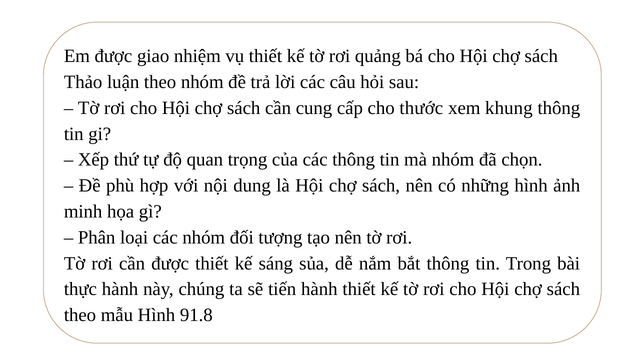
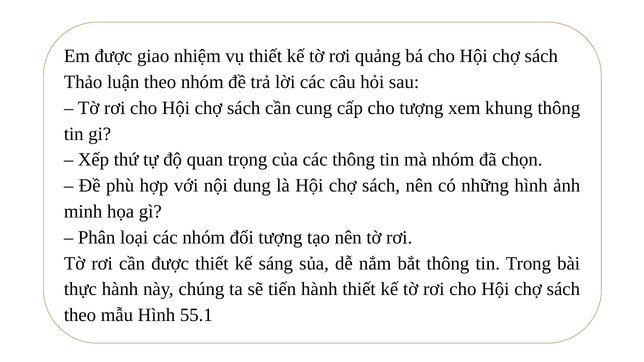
cho thước: thước -> tượng (421, 108)
91.8: 91.8 -> 55.1 (196, 315)
